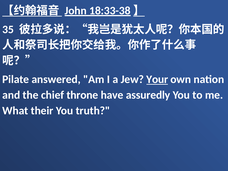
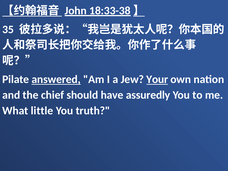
answered underline: none -> present (56, 79)
throne: throne -> should (82, 95)
their: their -> little (42, 111)
